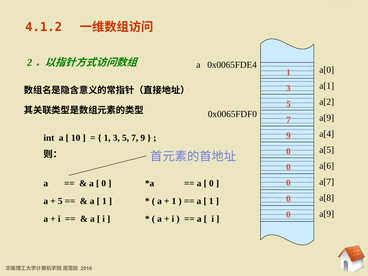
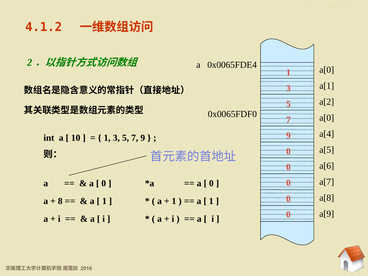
a[9: a[9 -> a[0 (327, 118)
5: 5 -> 8 (60, 201)
